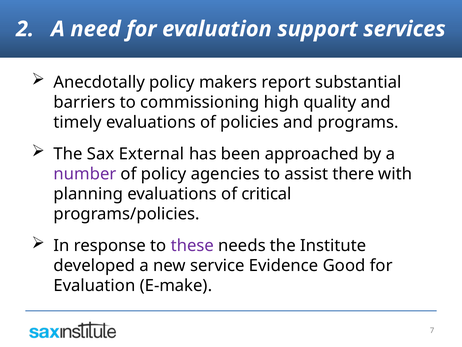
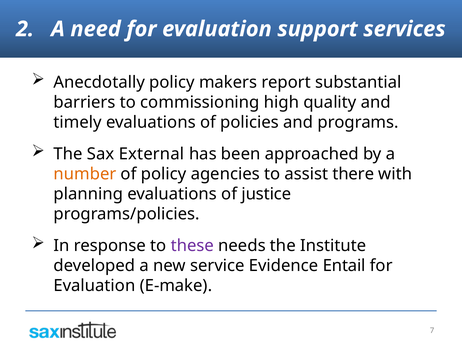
number colour: purple -> orange (85, 174)
critical: critical -> justice (266, 194)
Good: Good -> Entail (344, 265)
